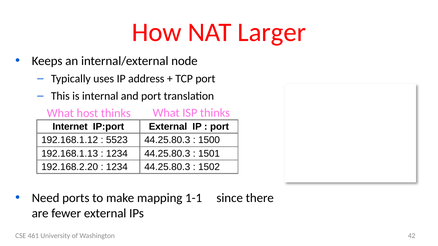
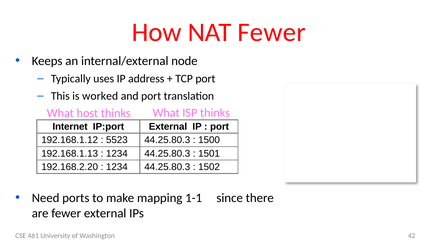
NAT Larger: Larger -> Fewer (272, 32)
internal: internal -> worked (100, 96)
